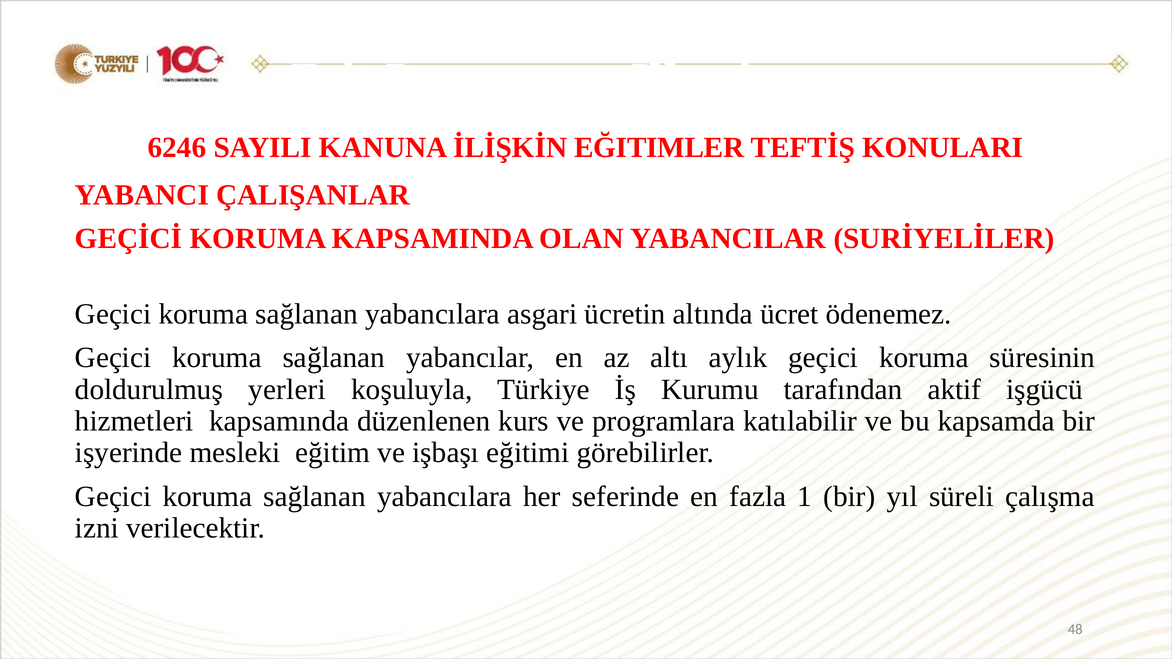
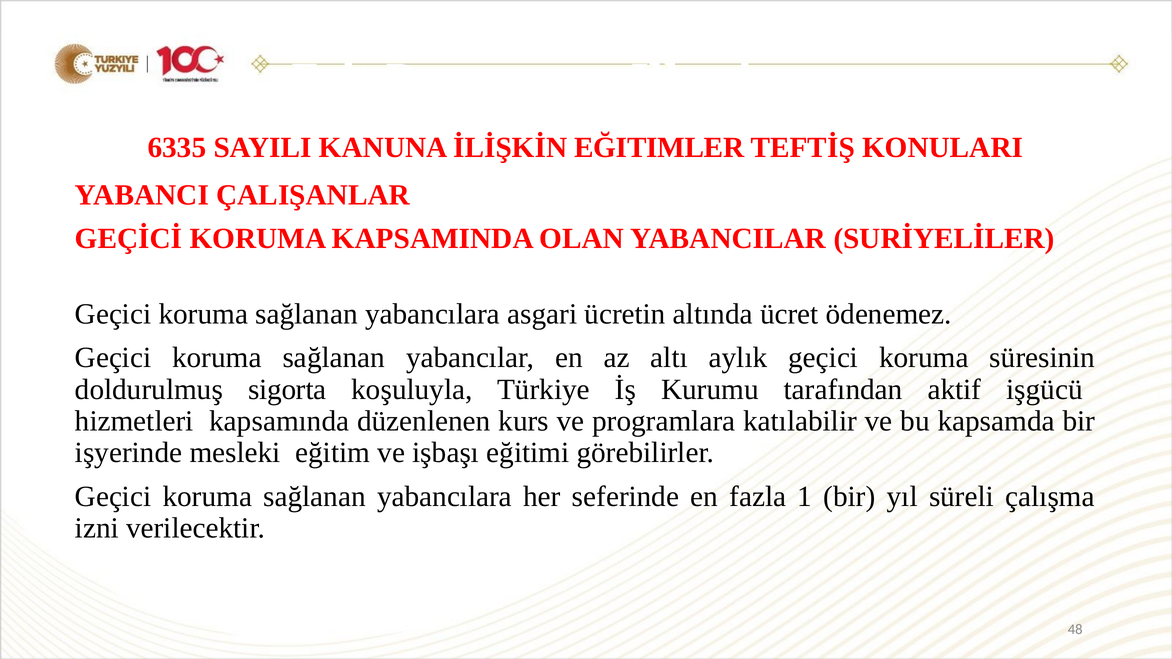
6246: 6246 -> 6335 (177, 148)
yerleri: yerleri -> sigorta (287, 390)
